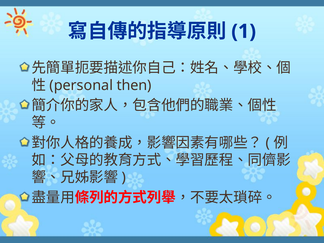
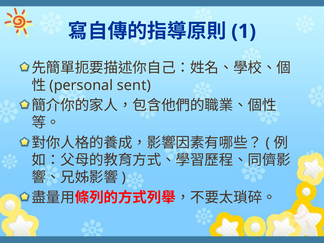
then: then -> sent (134, 85)
